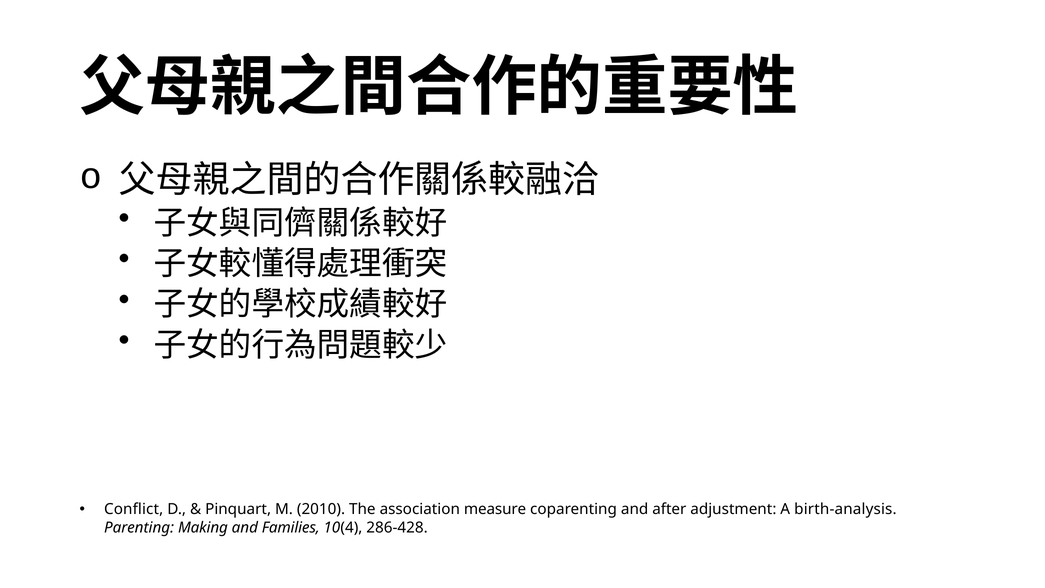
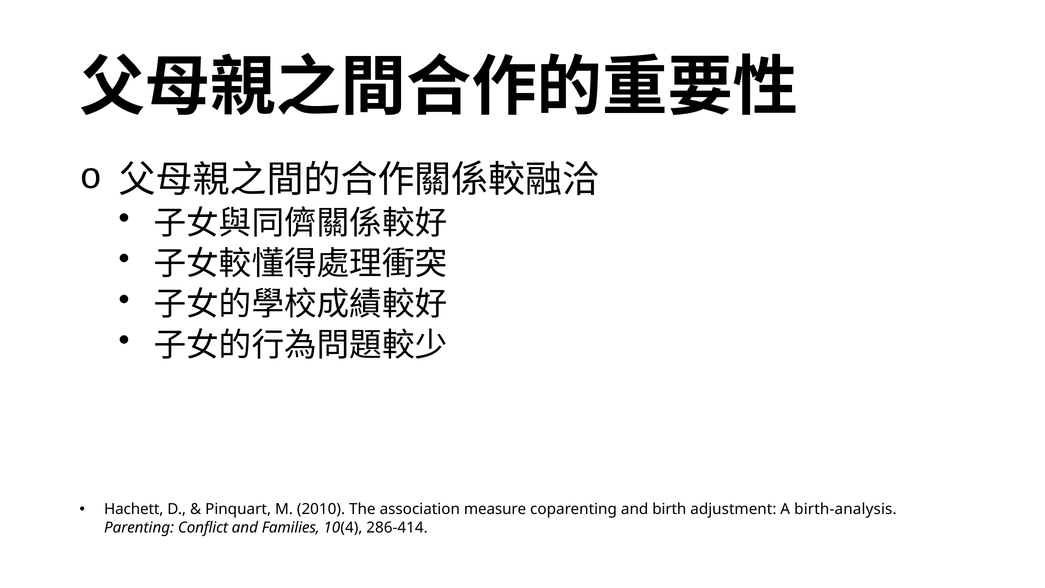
Conflict: Conflict -> Hachett (134, 509)
after: after -> birth (669, 509)
Making: Making -> Conflict (203, 527)
286-428: 286-428 -> 286-414 (397, 527)
